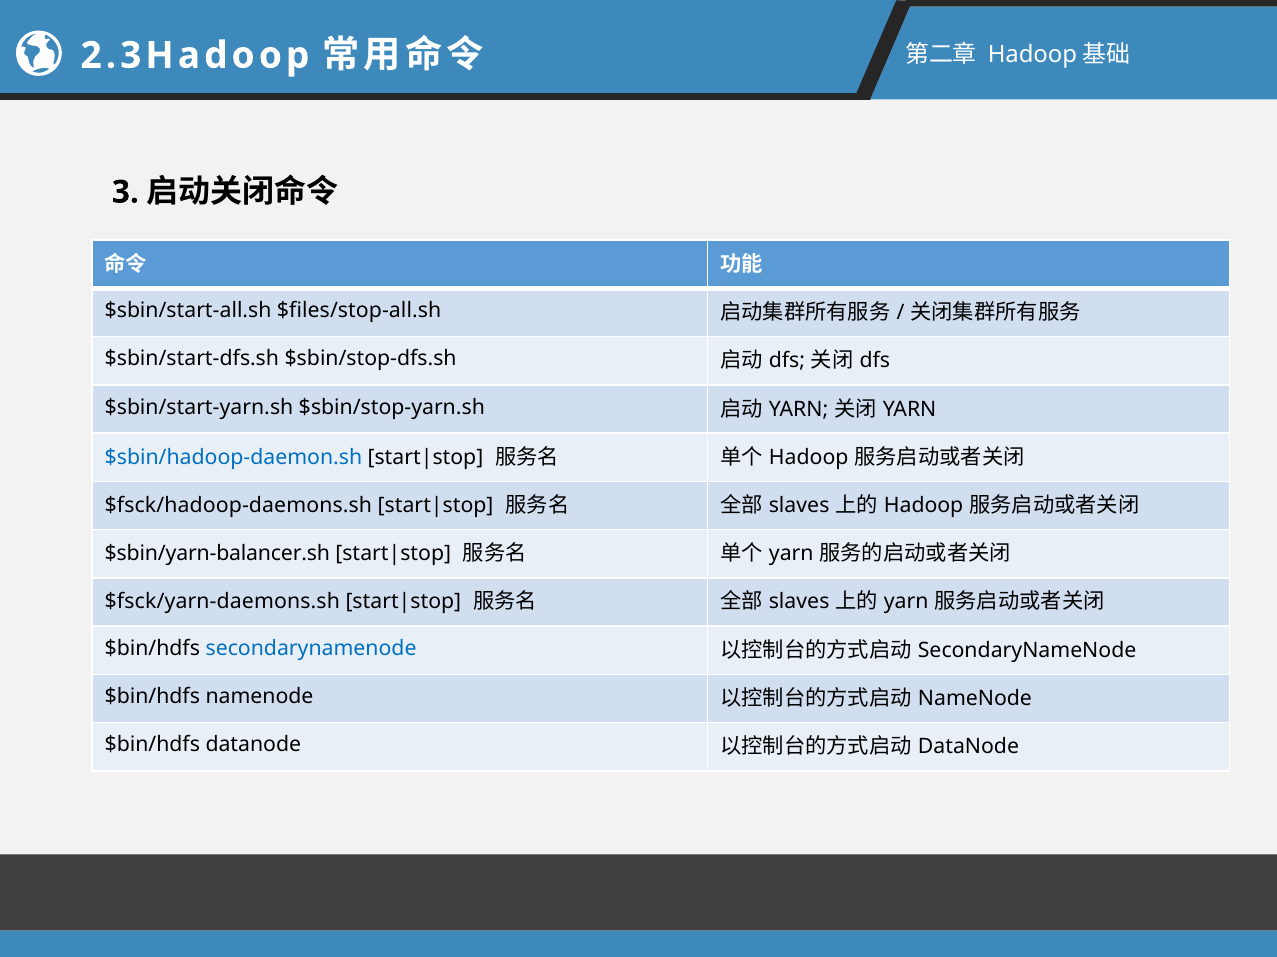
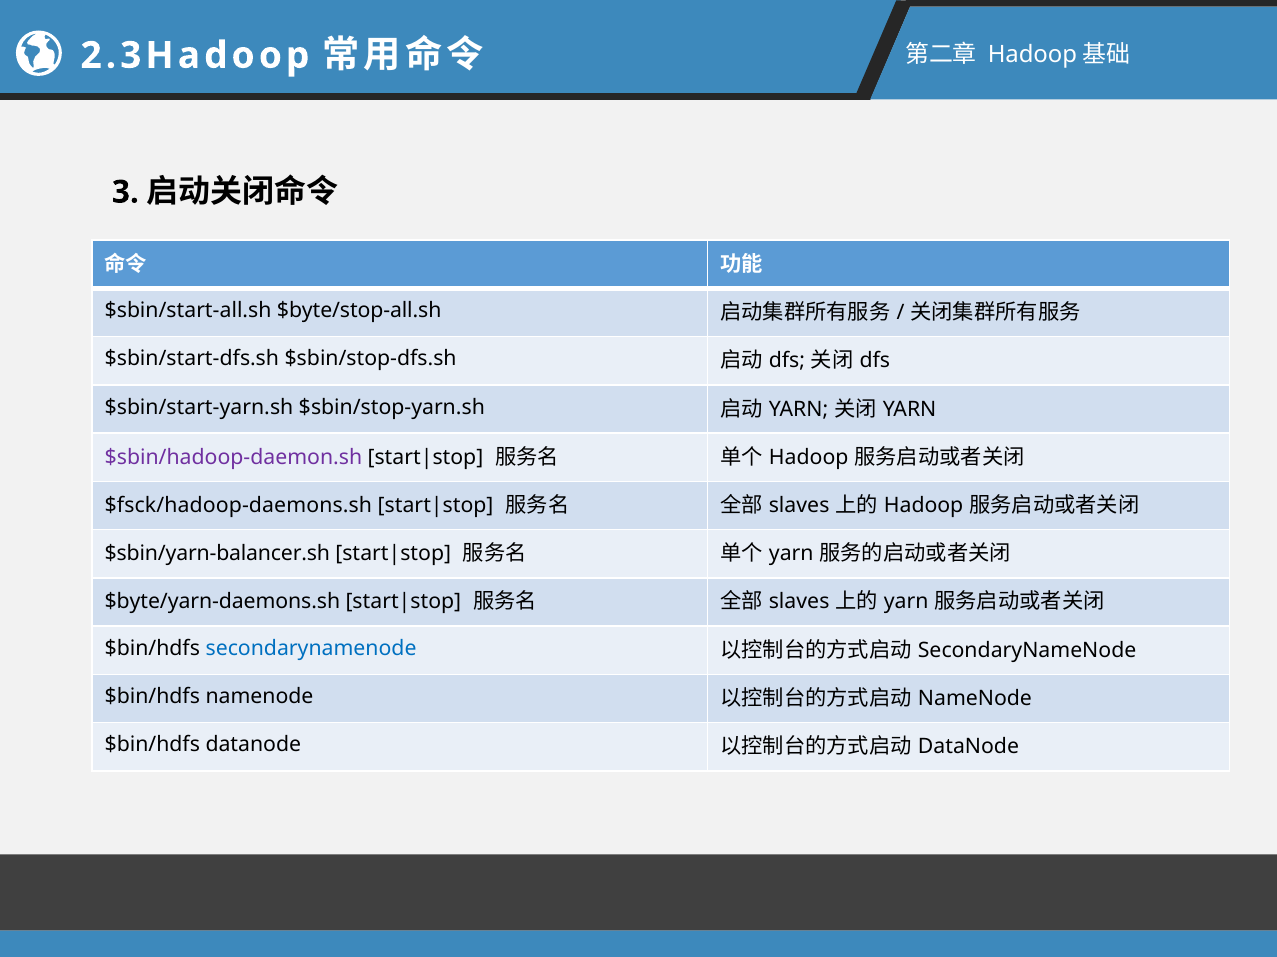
$files/stop-all.sh: $files/stop-all.sh -> $byte/stop-all.sh (359, 311)
$sbin/hadoop-daemon.sh colour: blue -> purple (233, 458)
$fsck/yarn-daemons.sh: $fsck/yarn-daemons.sh -> $byte/yarn-daemons.sh (222, 602)
